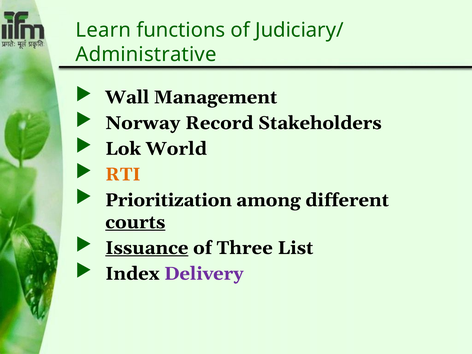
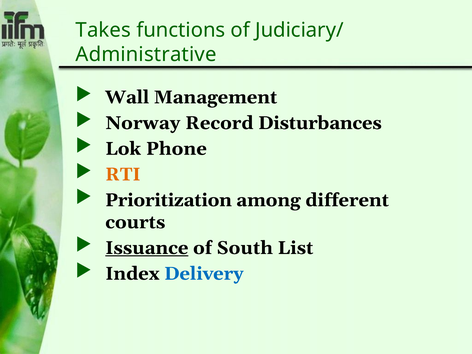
Learn: Learn -> Takes (103, 30)
Stakeholders: Stakeholders -> Disturbances (320, 123)
World: World -> Phone (176, 149)
courts underline: present -> none (135, 222)
Three: Three -> South (245, 248)
Delivery colour: purple -> blue (204, 274)
